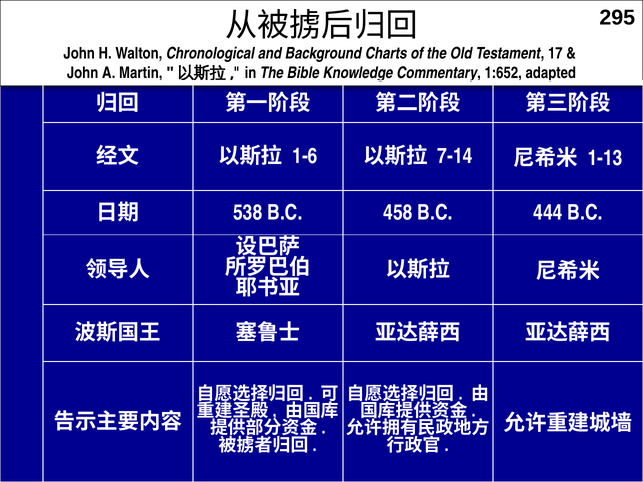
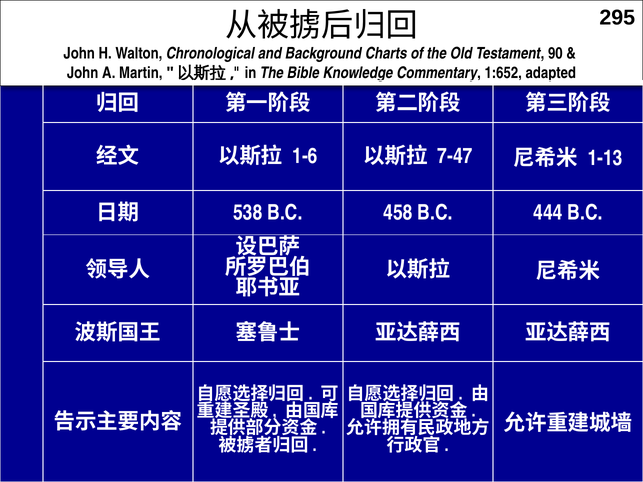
17: 17 -> 90 (555, 54)
7-14: 7-14 -> 7-47 (455, 156)
